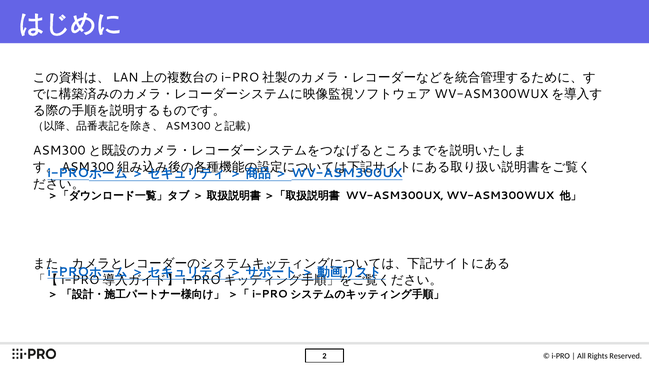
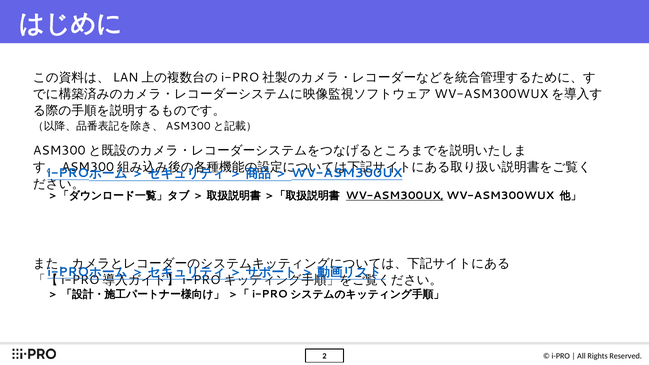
WV-ASM300UX underline: none -> present (395, 196)
